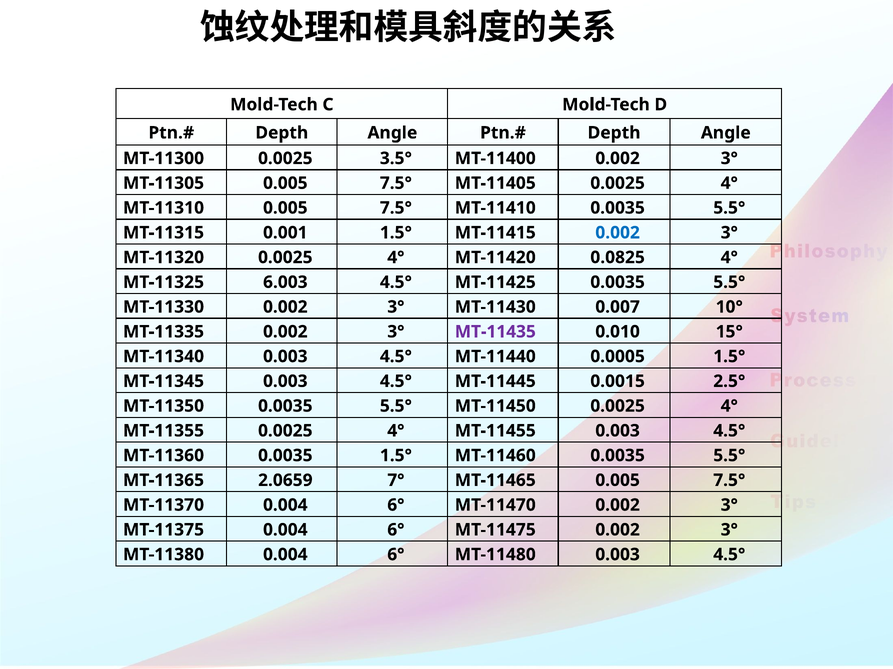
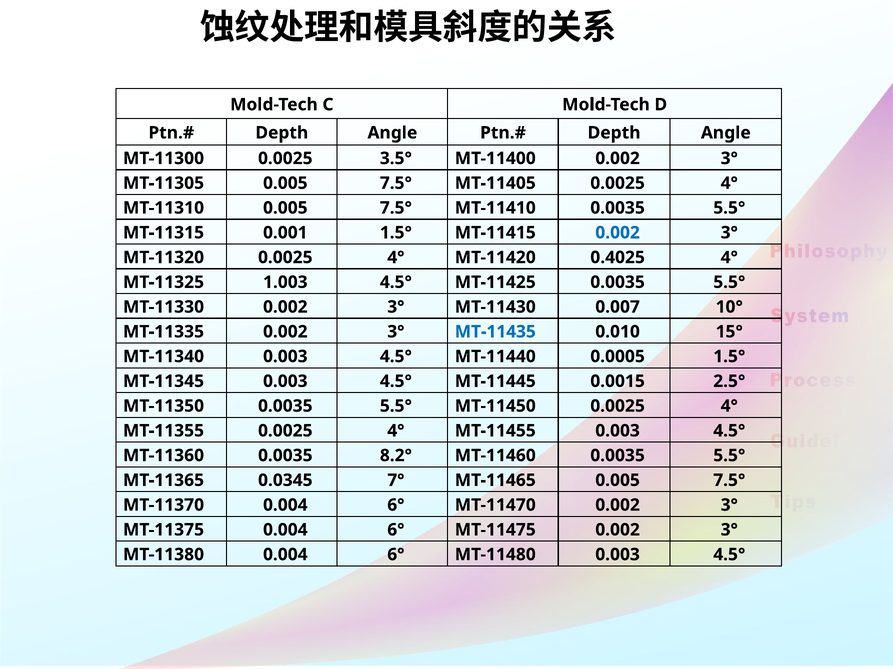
0.0825: 0.0825 -> 0.4025 (618, 258)
6.003: 6.003 -> 1.003 (285, 282)
MT-11435 colour: purple -> blue (495, 332)
0.0035 1.5°: 1.5° -> 8.2° (396, 456)
2.0659: 2.0659 -> 0.0345 (285, 481)
